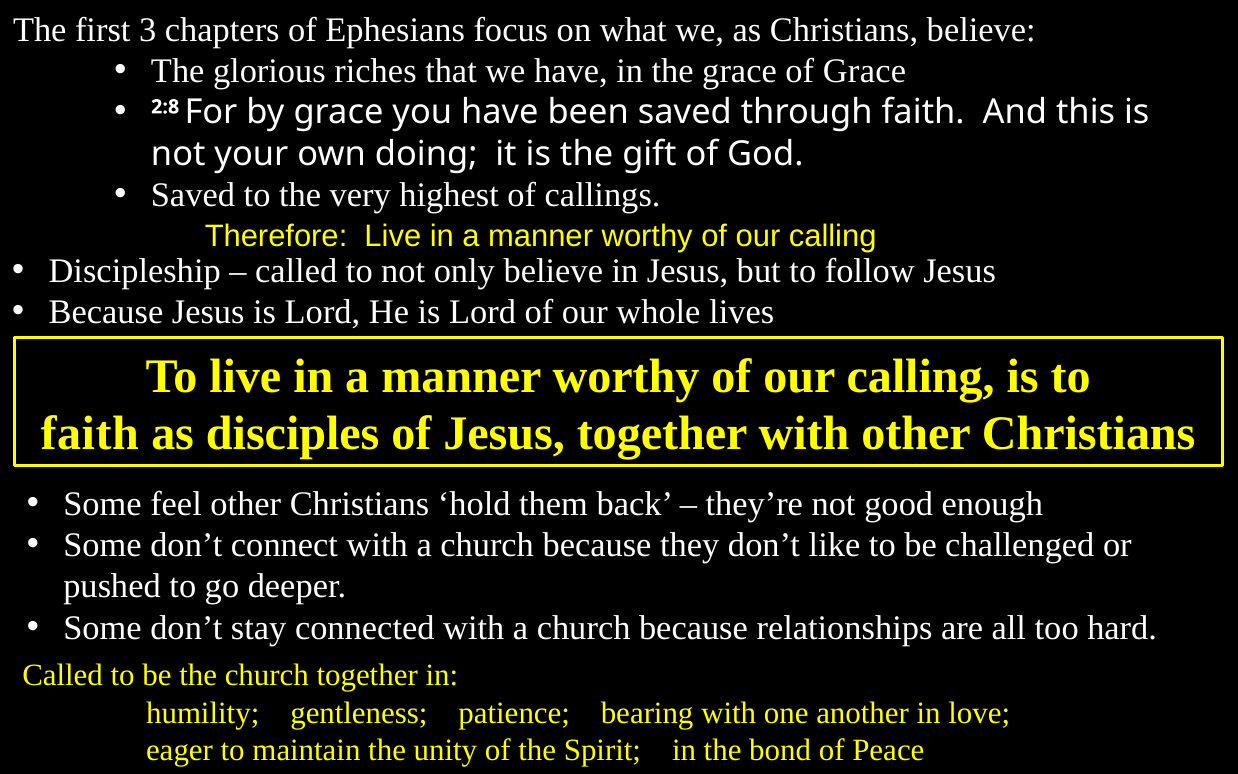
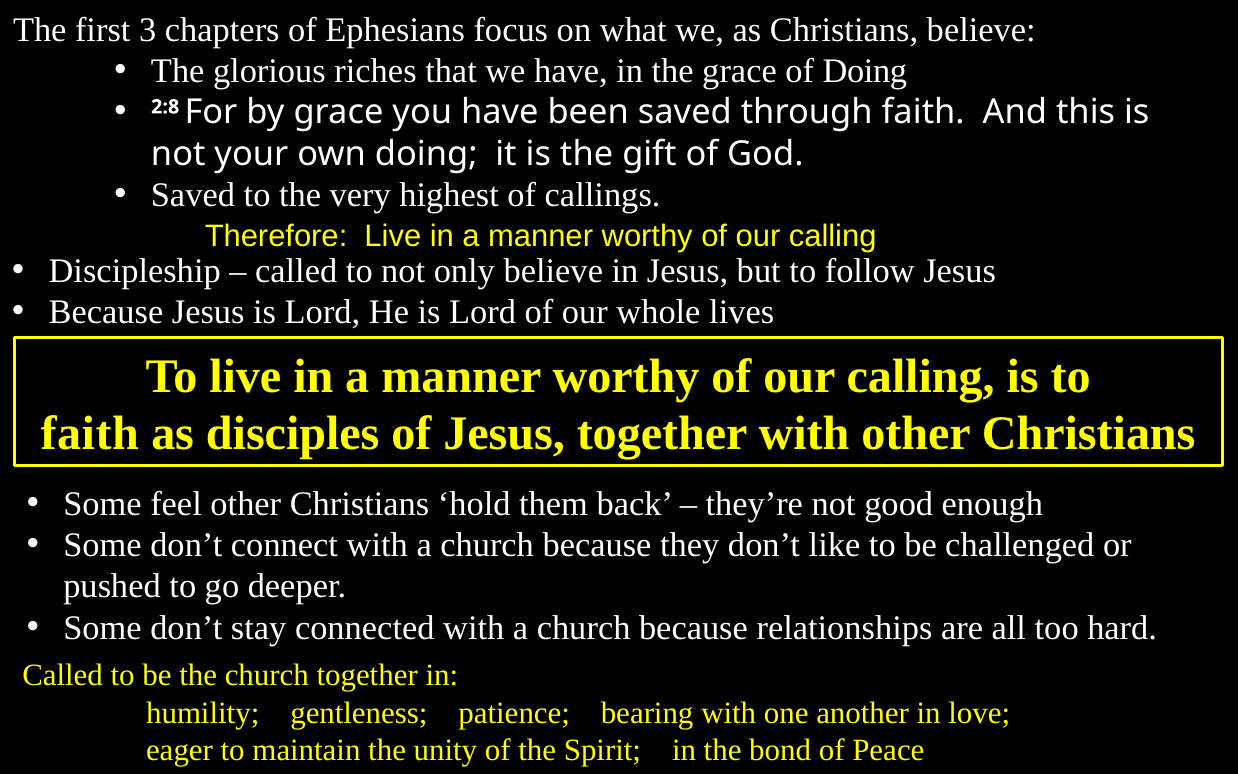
of Grace: Grace -> Doing (865, 71)
